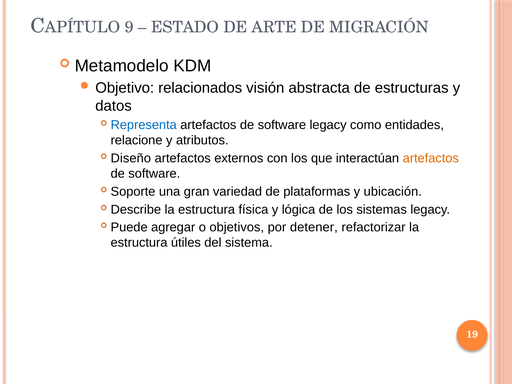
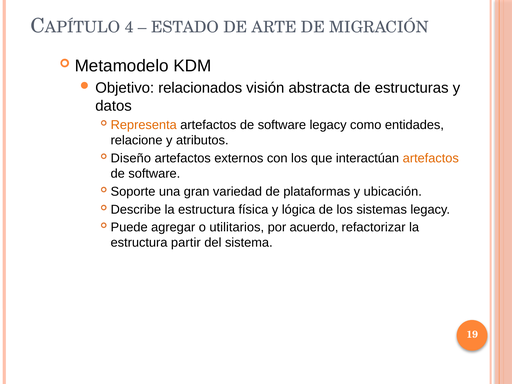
9: 9 -> 4 (129, 27)
Representa colour: blue -> orange (144, 125)
objetivos: objetivos -> utilitarios (237, 227)
detener: detener -> acuerdo (314, 227)
útiles: útiles -> partir (186, 243)
